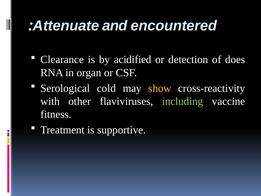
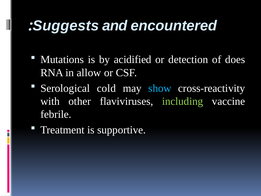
Attenuate: Attenuate -> Suggests (66, 26)
Clearance: Clearance -> Mutations (62, 59)
organ: organ -> allow (89, 73)
show colour: yellow -> light blue (160, 88)
fitness: fitness -> febrile (56, 114)
